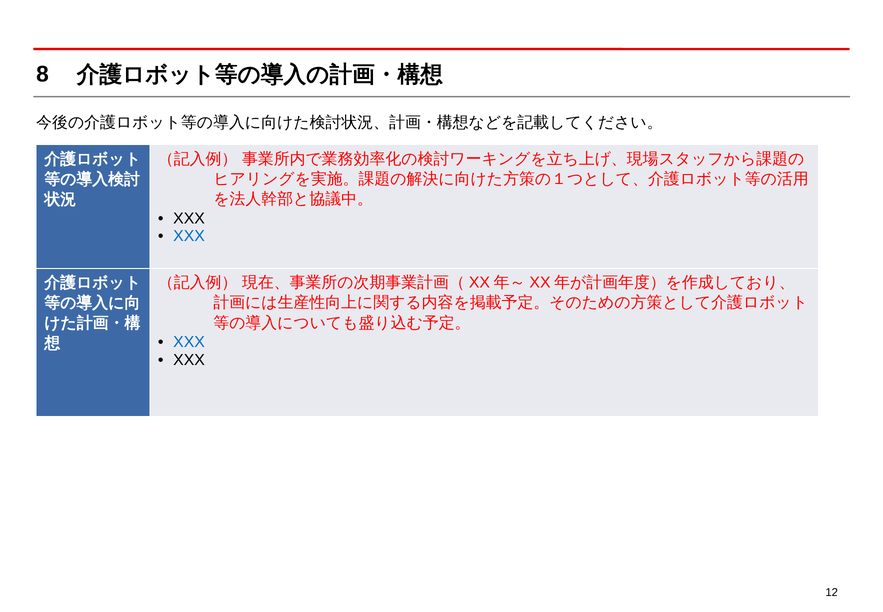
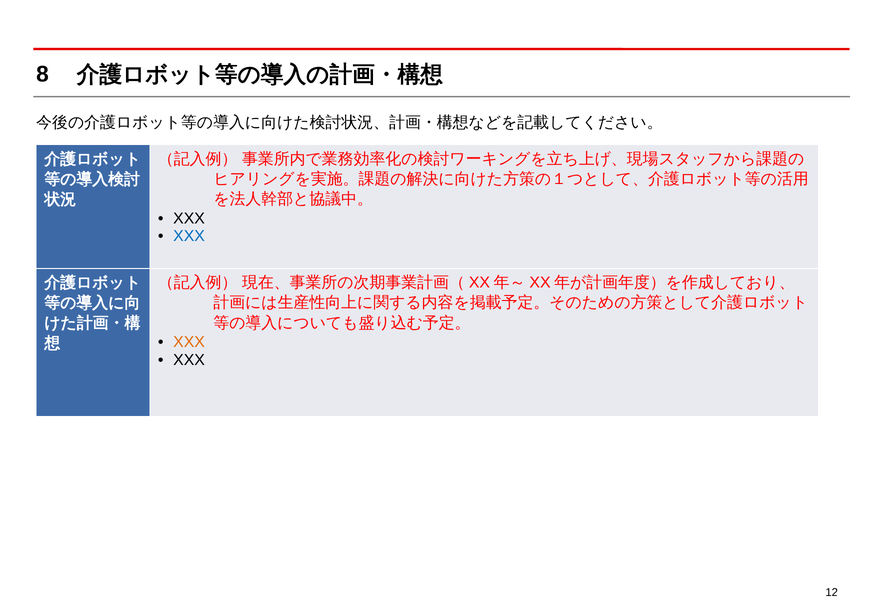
XXX colour: blue -> orange (189, 342)
